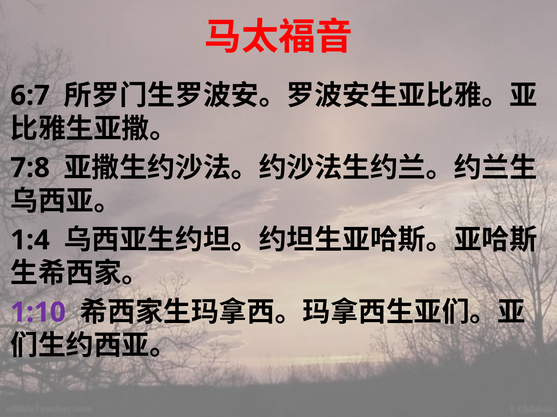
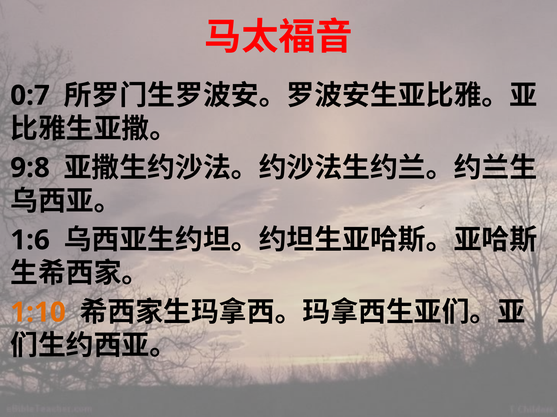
6:7: 6:7 -> 0:7 (30, 96)
7:8: 7:8 -> 9:8 (30, 168)
1:4: 1:4 -> 1:6 (30, 241)
1:10 colour: purple -> orange (38, 313)
